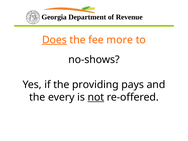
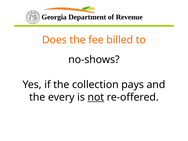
Does underline: present -> none (54, 40)
more: more -> billed (120, 40)
providing: providing -> collection (95, 85)
